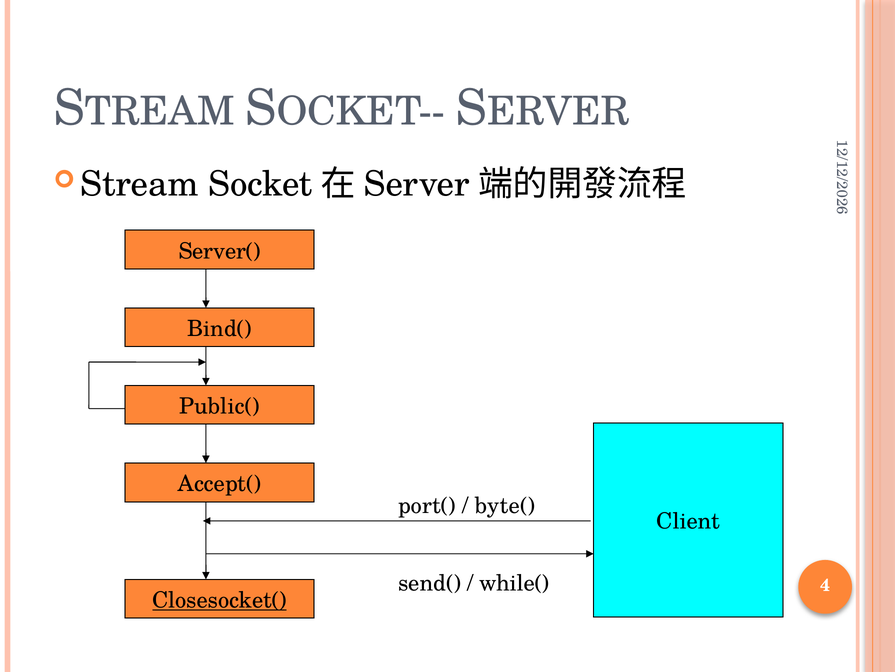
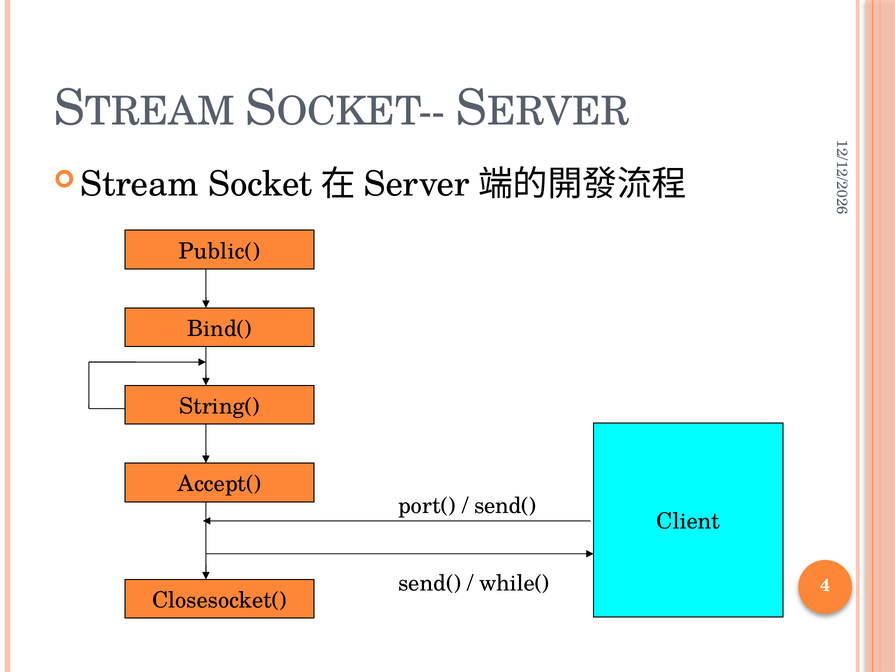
Server(: Server( -> Public( (219, 251)
Public(: Public( -> String( (219, 406)
byte(: byte( -> send( (505, 505)
Closesocket( underline: present -> none (219, 600)
